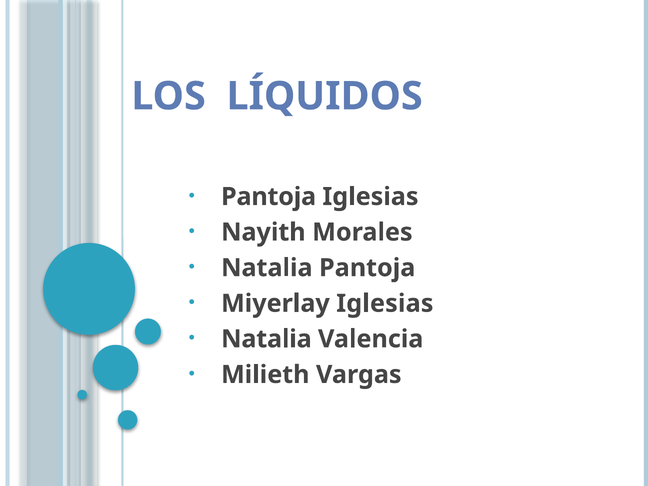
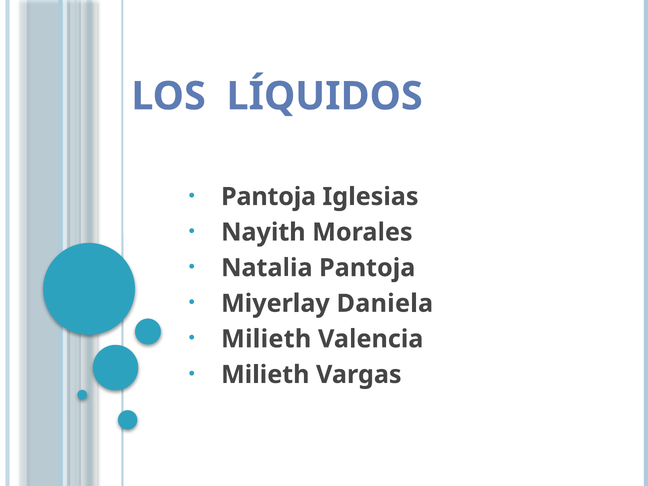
Miyerlay Iglesias: Iglesias -> Daniela (385, 303)
Natalia: Natalia -> Milieth (266, 339)
